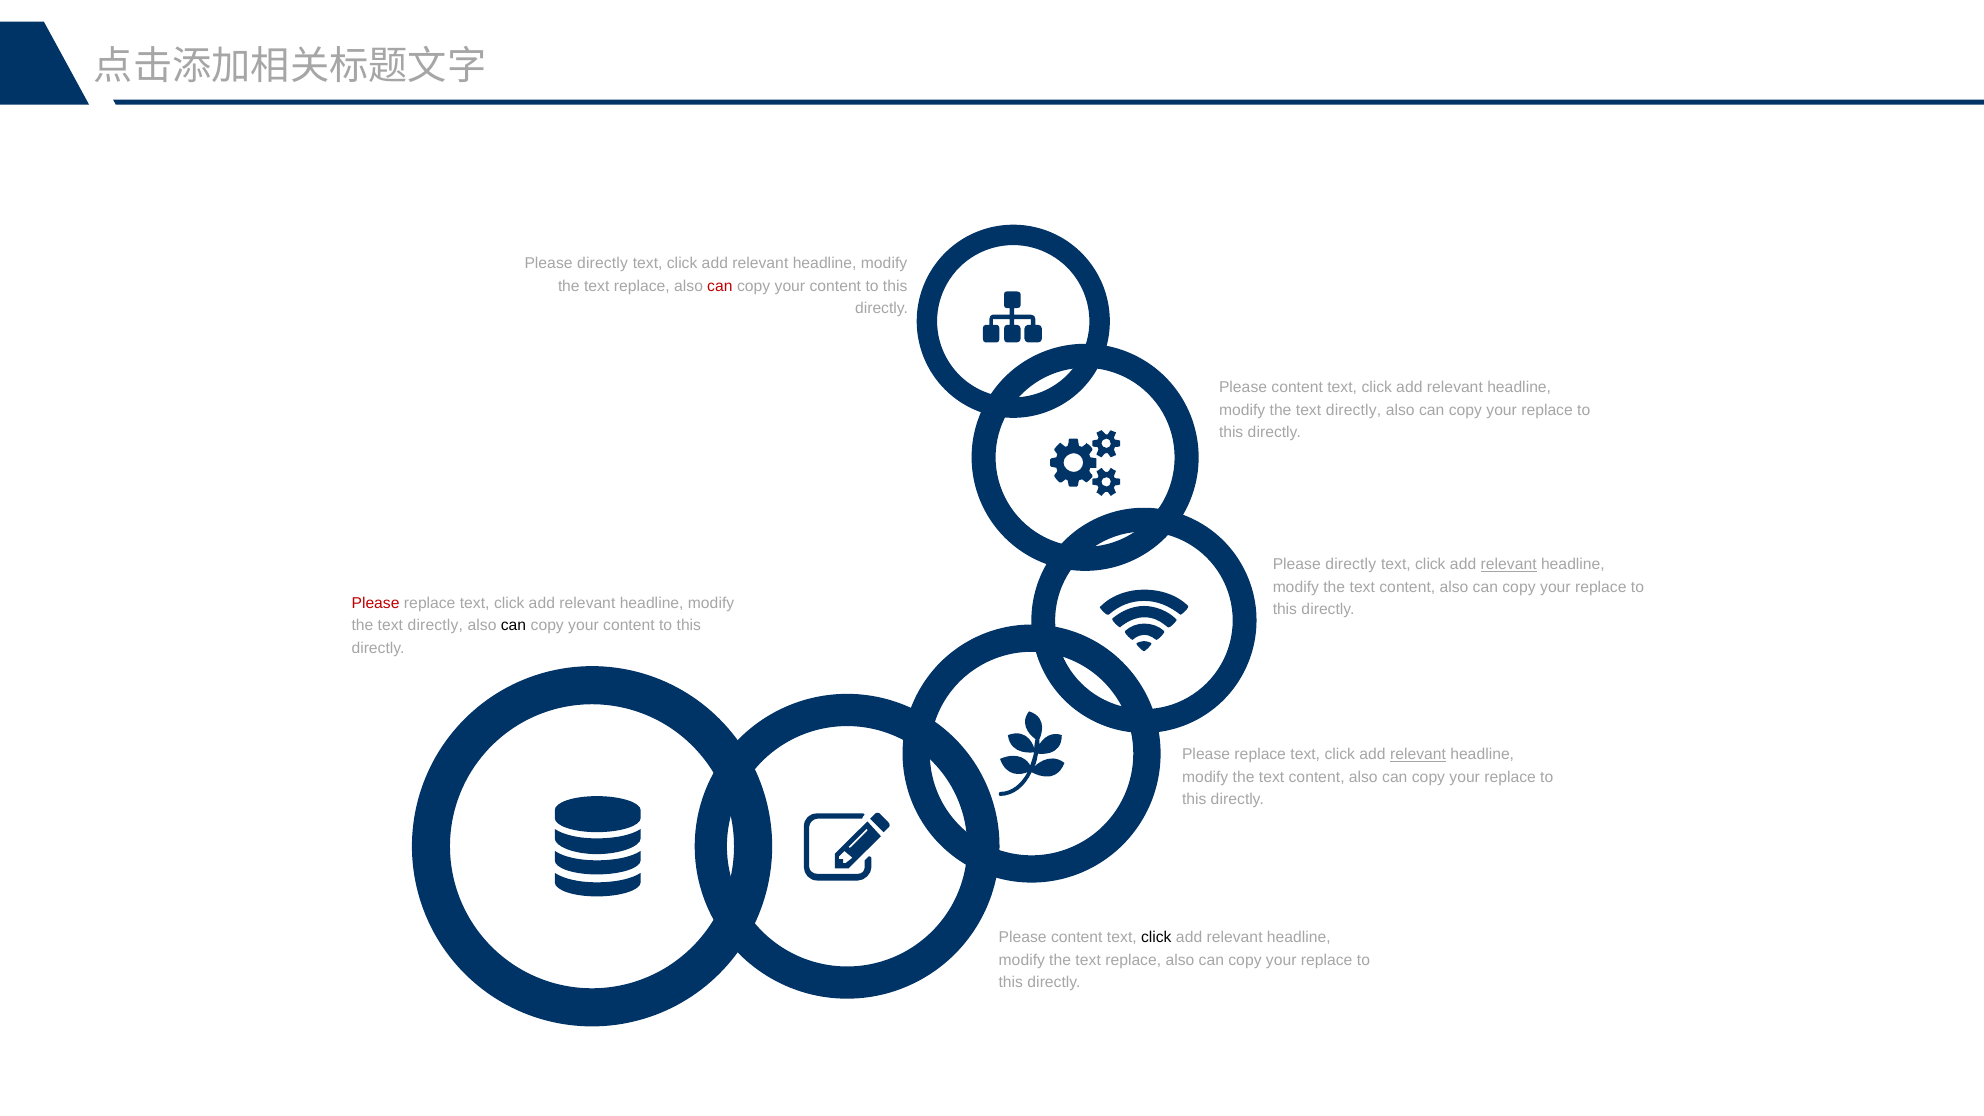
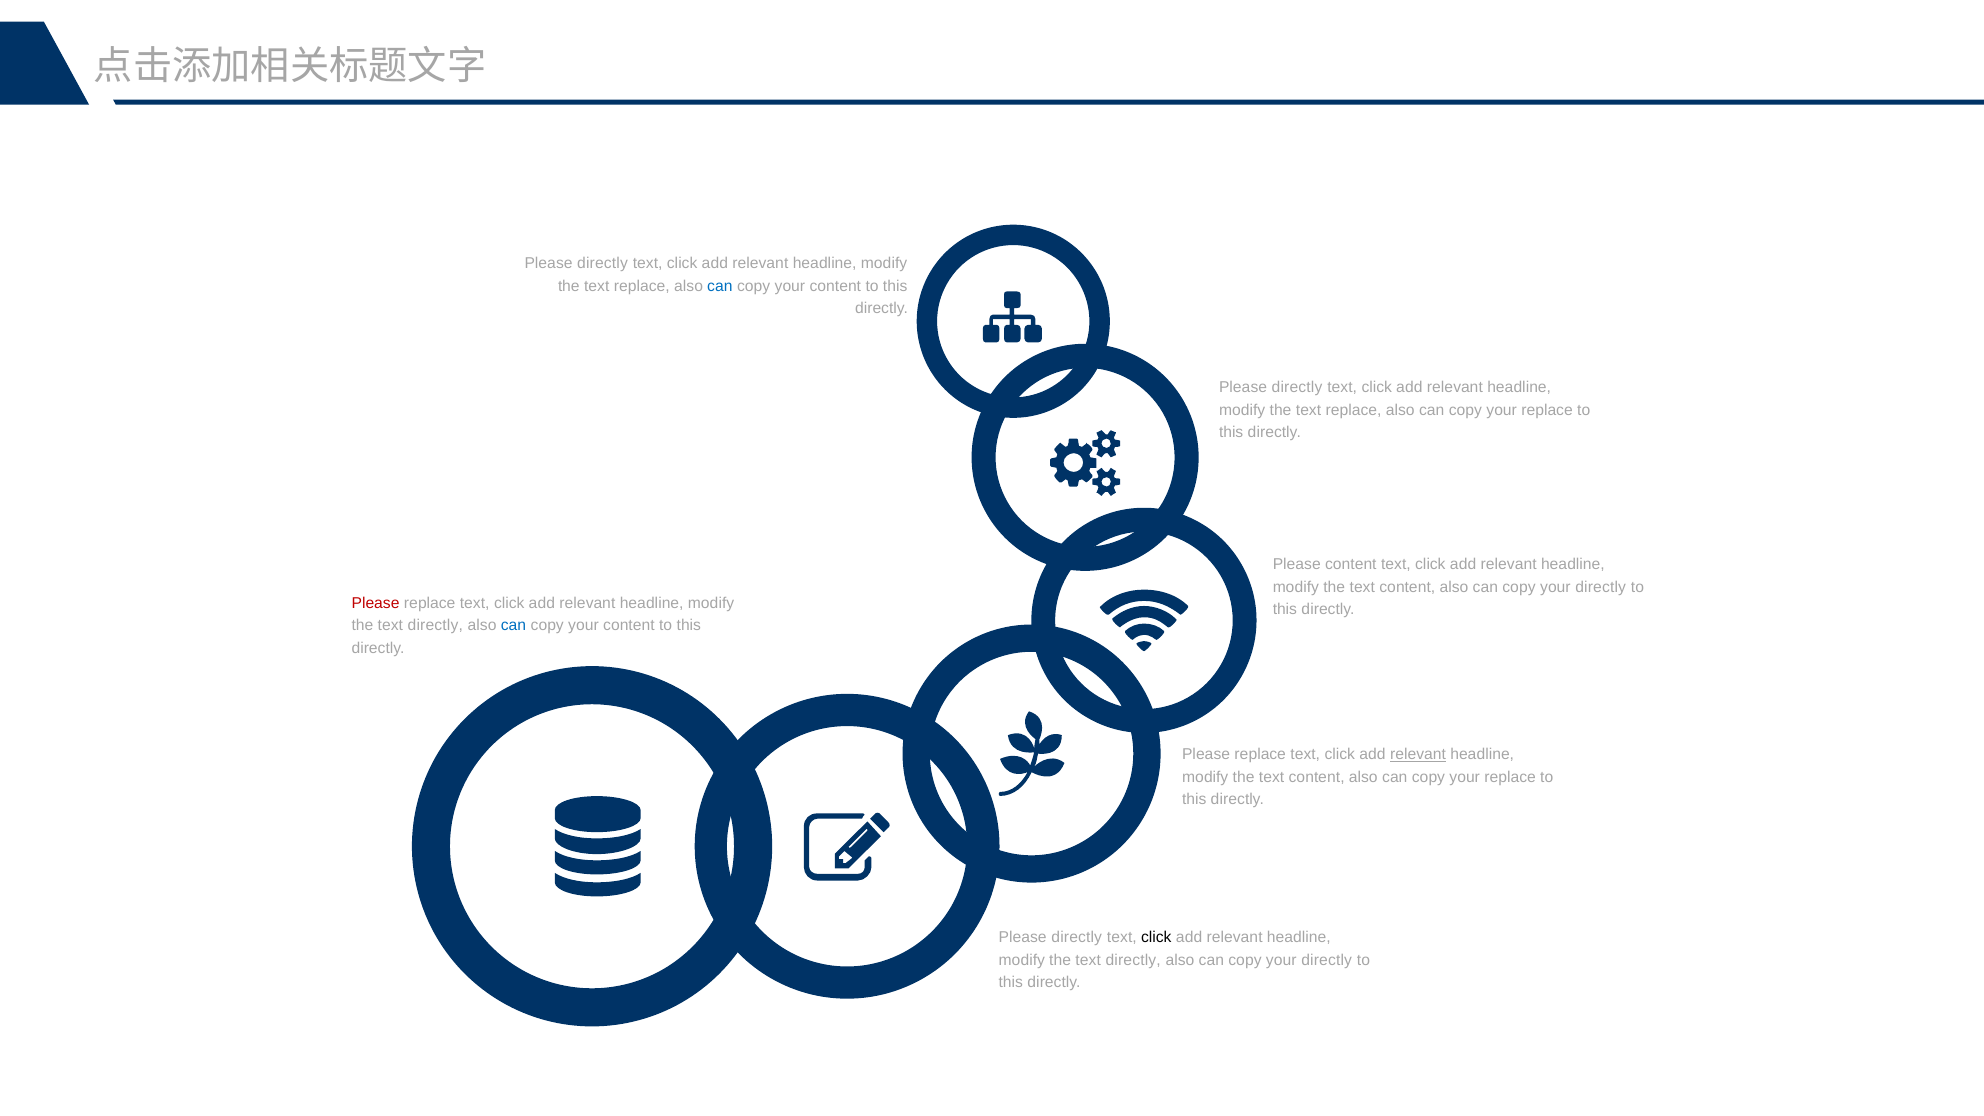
can colour: red -> blue (720, 286)
content: content -> directly (1297, 388)
directly: directly -> replace (1354, 410)
directly: directly -> content (1351, 564)
relevant underline: present -> none (1509, 564)
replace: replace -> directly (1601, 587)
can colour: black -> blue (513, 626)
content: content -> directly (1077, 938)
replace: replace -> directly (1133, 960)
replace: replace -> directly (1327, 960)
